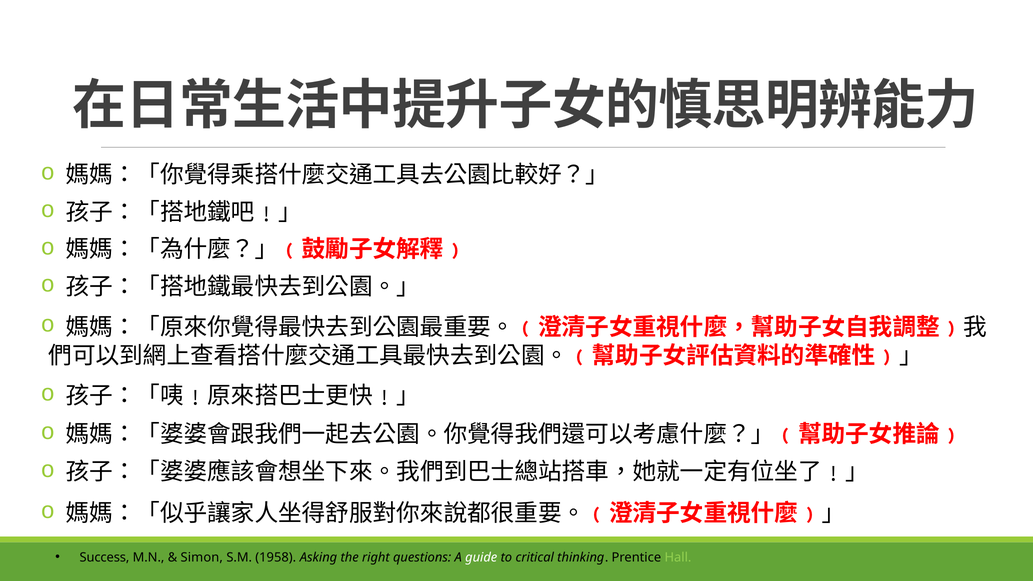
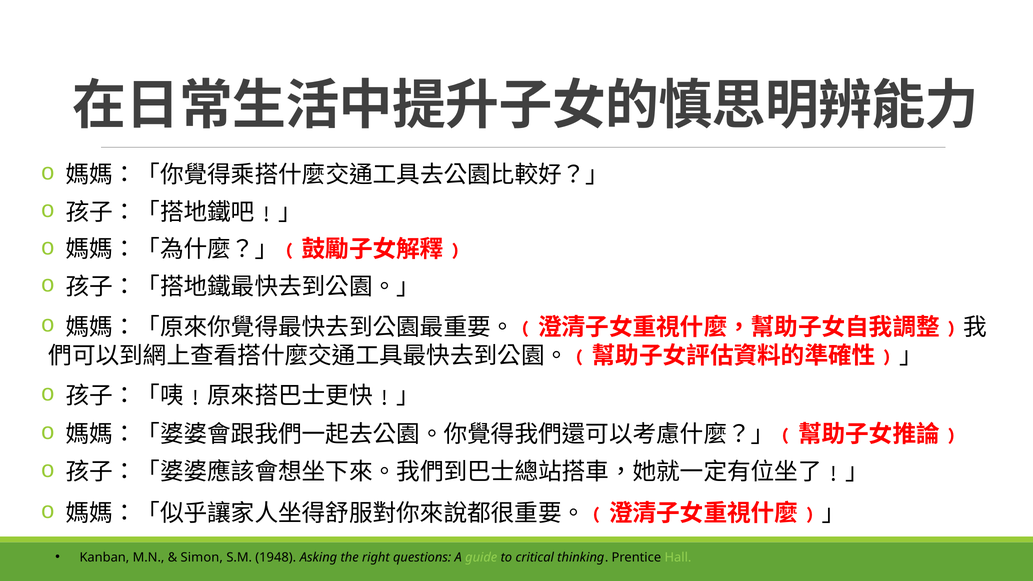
Success: Success -> Kanban (104, 557)
1958: 1958 -> 1948 (276, 557)
guide colour: white -> light green (481, 557)
